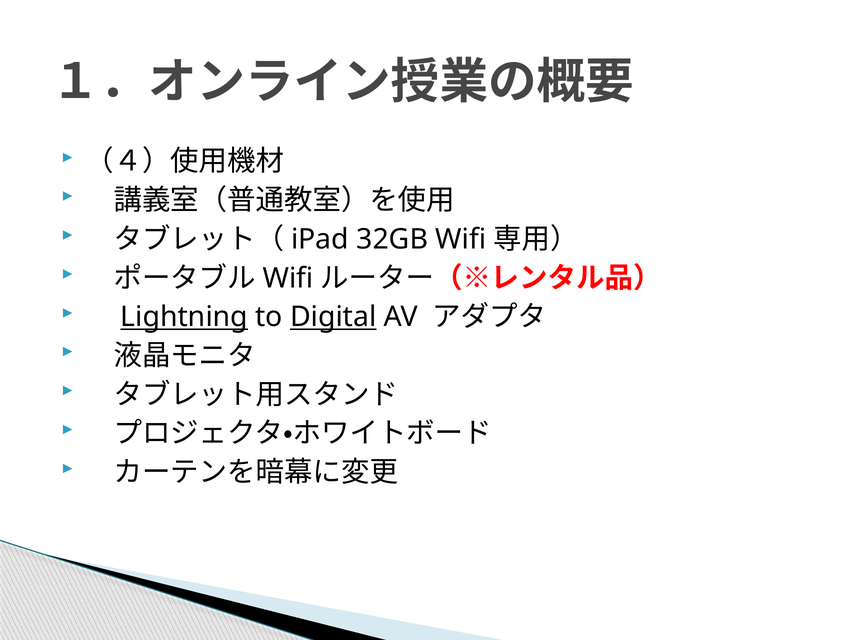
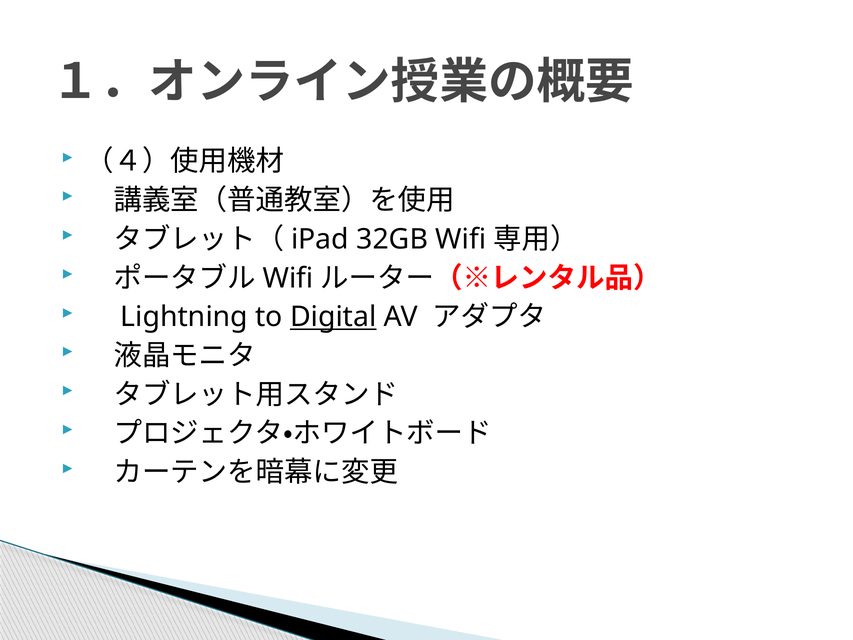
Lightning underline: present -> none (184, 317)
